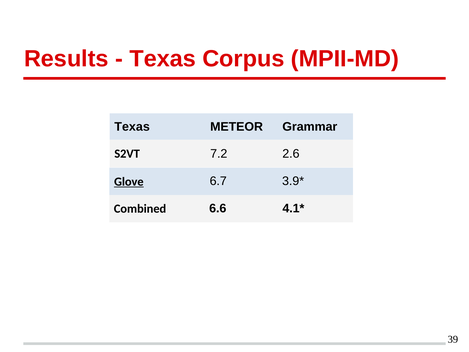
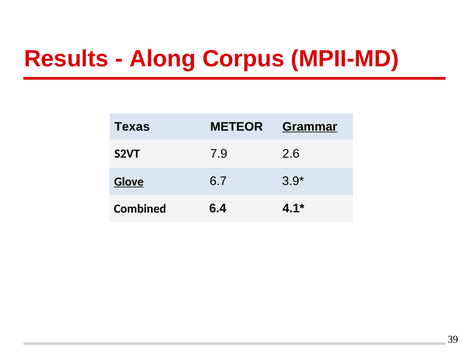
Texas: Texas -> Along (163, 59)
Grammar underline: none -> present (310, 127)
7.2: 7.2 -> 7.9 (219, 154)
6.6: 6.6 -> 6.4 (218, 208)
